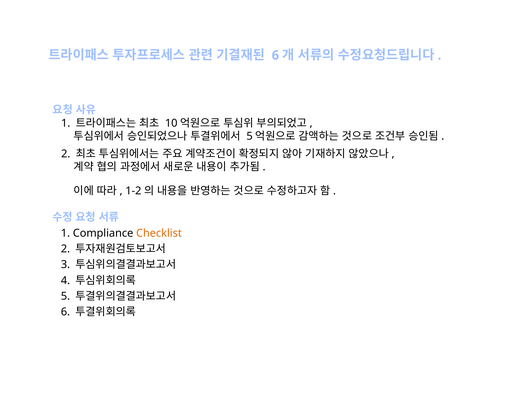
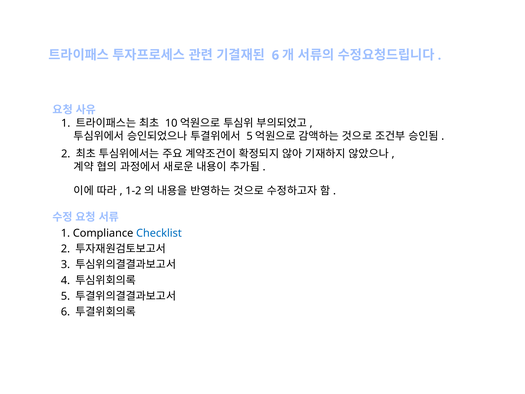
Checklist colour: orange -> blue (159, 233)
